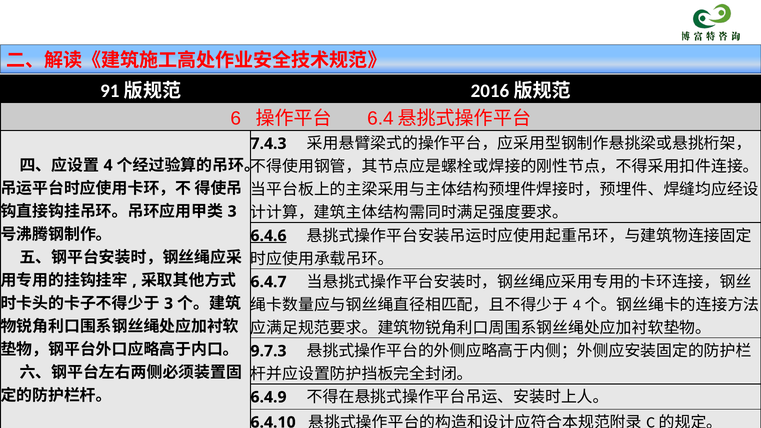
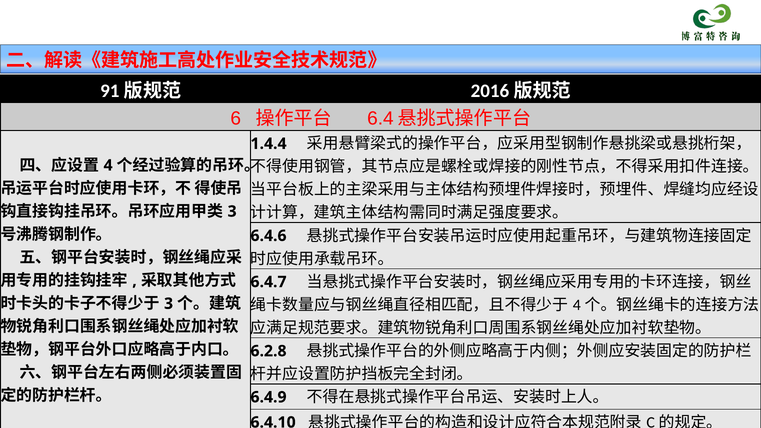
7.4.3: 7.4.3 -> 1.4.4 (269, 144)
6.4.6 underline: present -> none (269, 236)
9.7.3: 9.7.3 -> 6.2.8 (269, 351)
